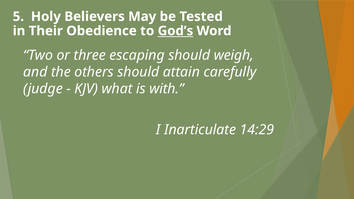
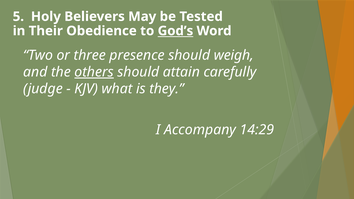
escaping: escaping -> presence (137, 55)
others underline: none -> present (94, 72)
with: with -> they (167, 89)
Inarticulate: Inarticulate -> Accompany (200, 130)
